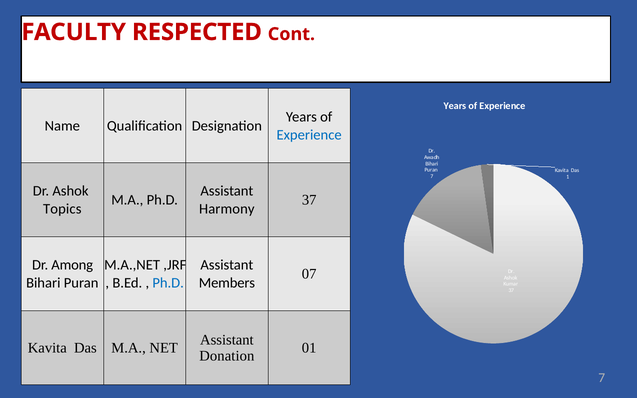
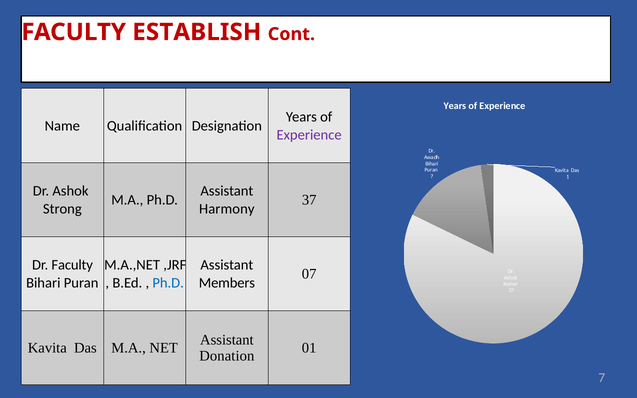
RESPECTED: RESPECTED -> ESTABLISH (197, 32)
Experience colour: blue -> purple (309, 135)
Topics: Topics -> Strong (62, 209)
Dr Among: Among -> Faculty (72, 265)
